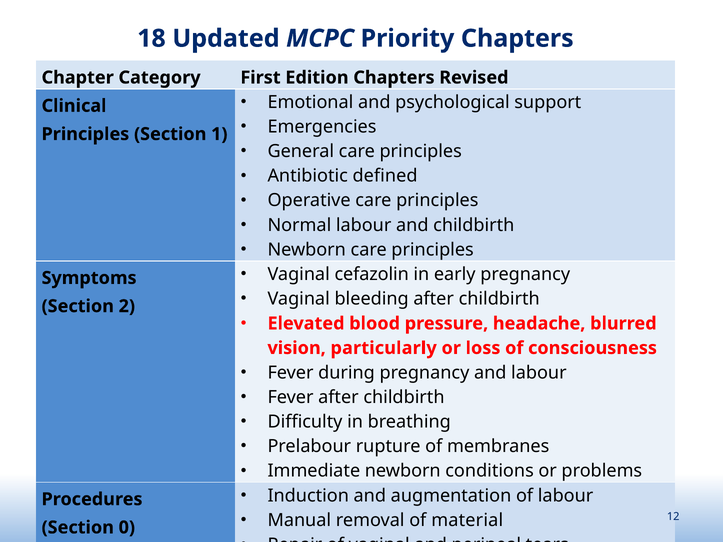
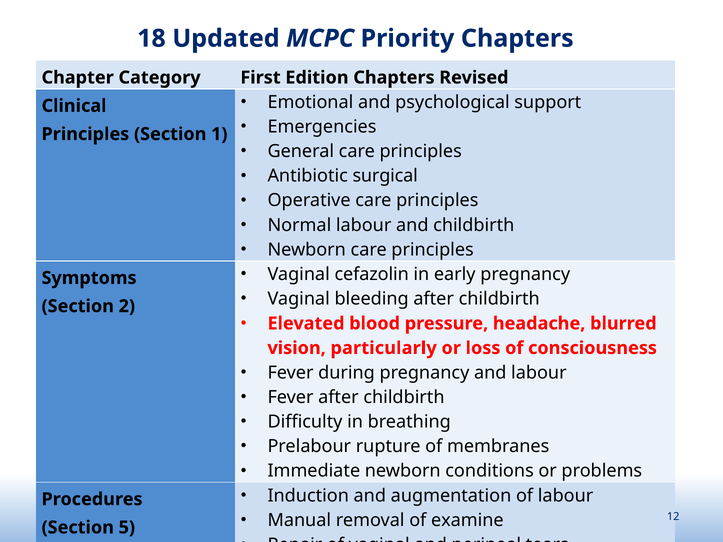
defined: defined -> surgical (385, 176)
material: material -> examine (467, 520)
0: 0 -> 5 (127, 528)
